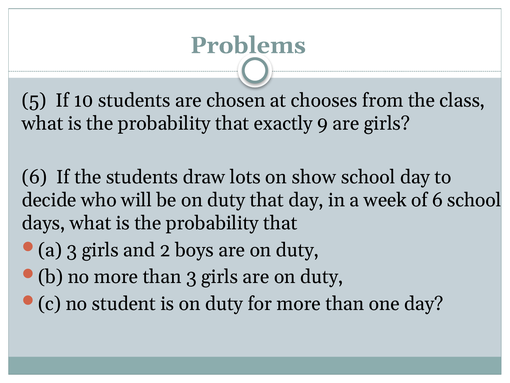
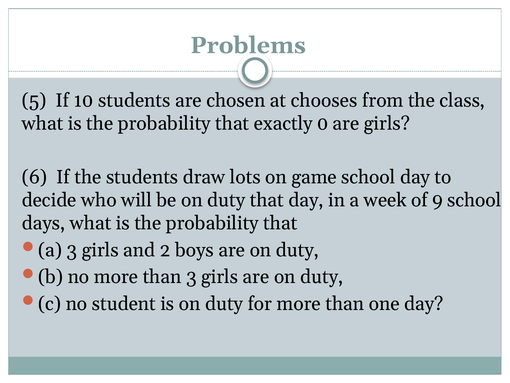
9: 9 -> 0 (323, 123)
show: show -> game (314, 177)
of 6: 6 -> 9 (438, 200)
